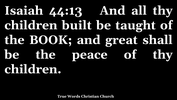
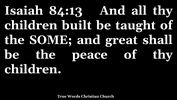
44:13: 44:13 -> 84:13 (66, 11)
BOOK: BOOK -> SOME (51, 40)
